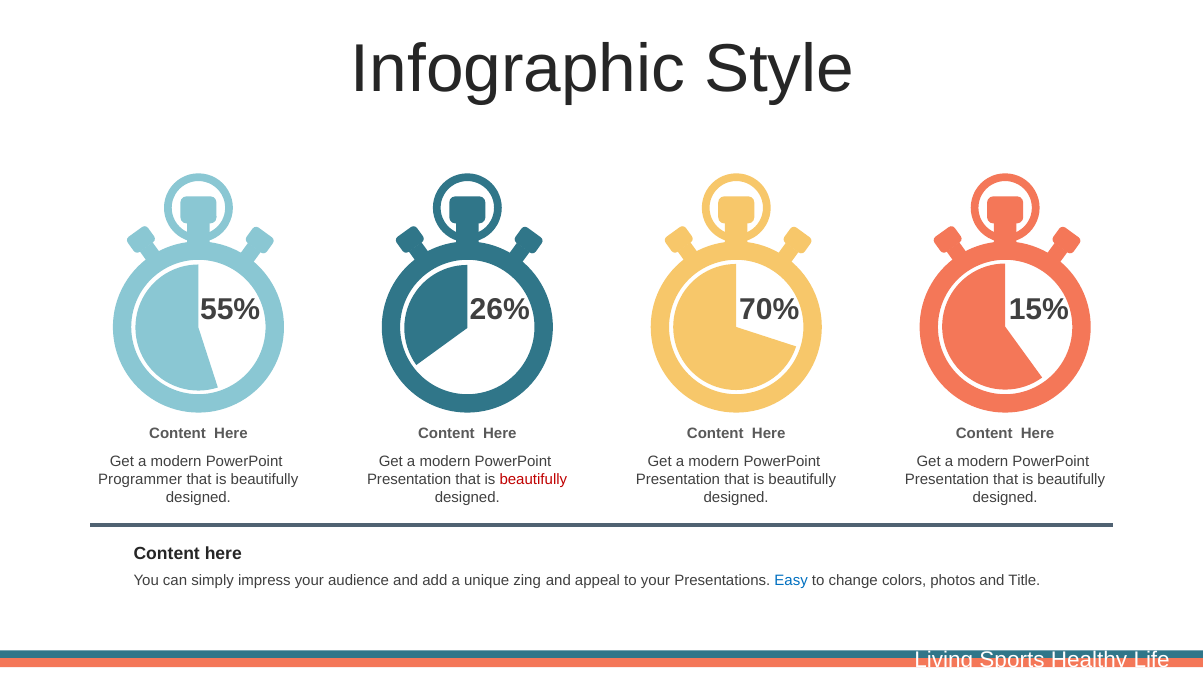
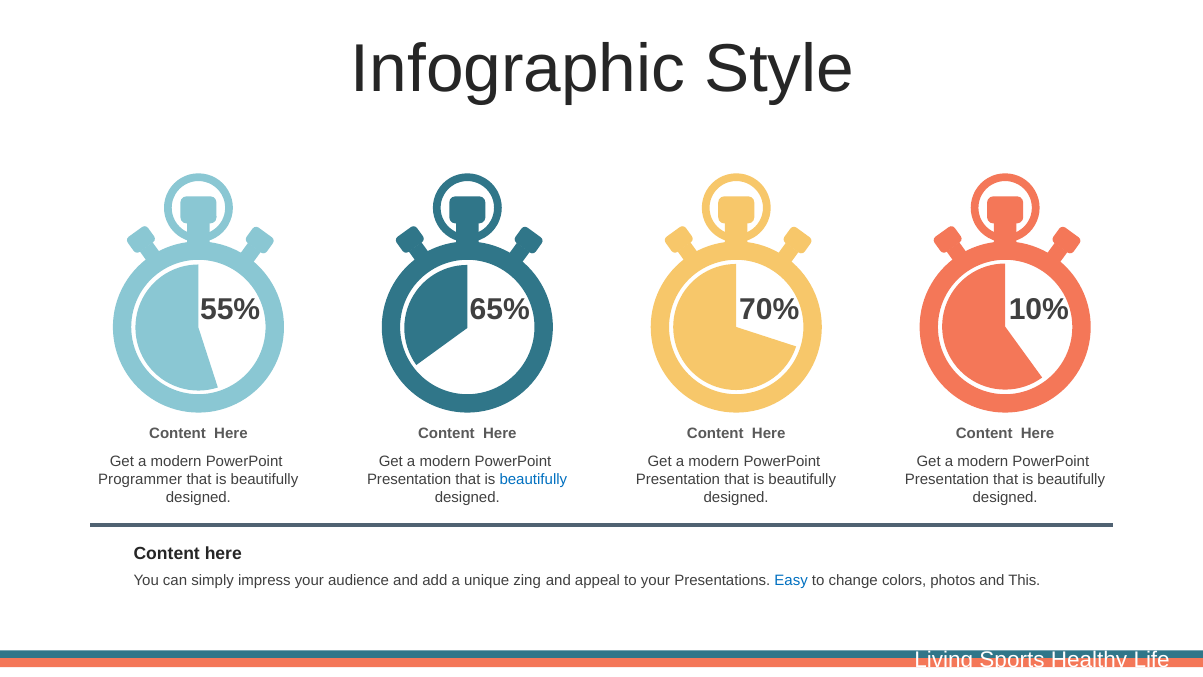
26%: 26% -> 65% (500, 309)
15%: 15% -> 10% (1039, 309)
beautifully colour: red -> blue (533, 480)
Title: Title -> This (1024, 580)
